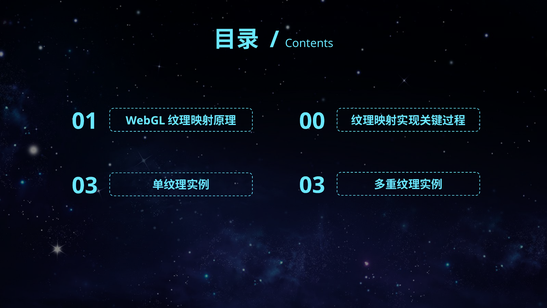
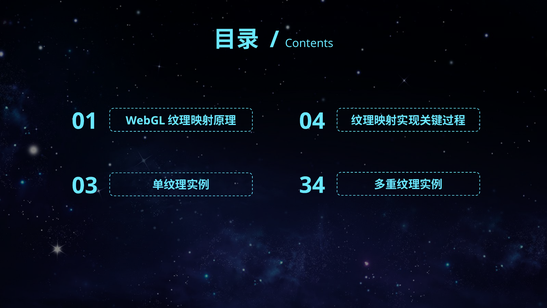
00: 00 -> 04 (312, 121)
03: 03 -> 34 (312, 185)
